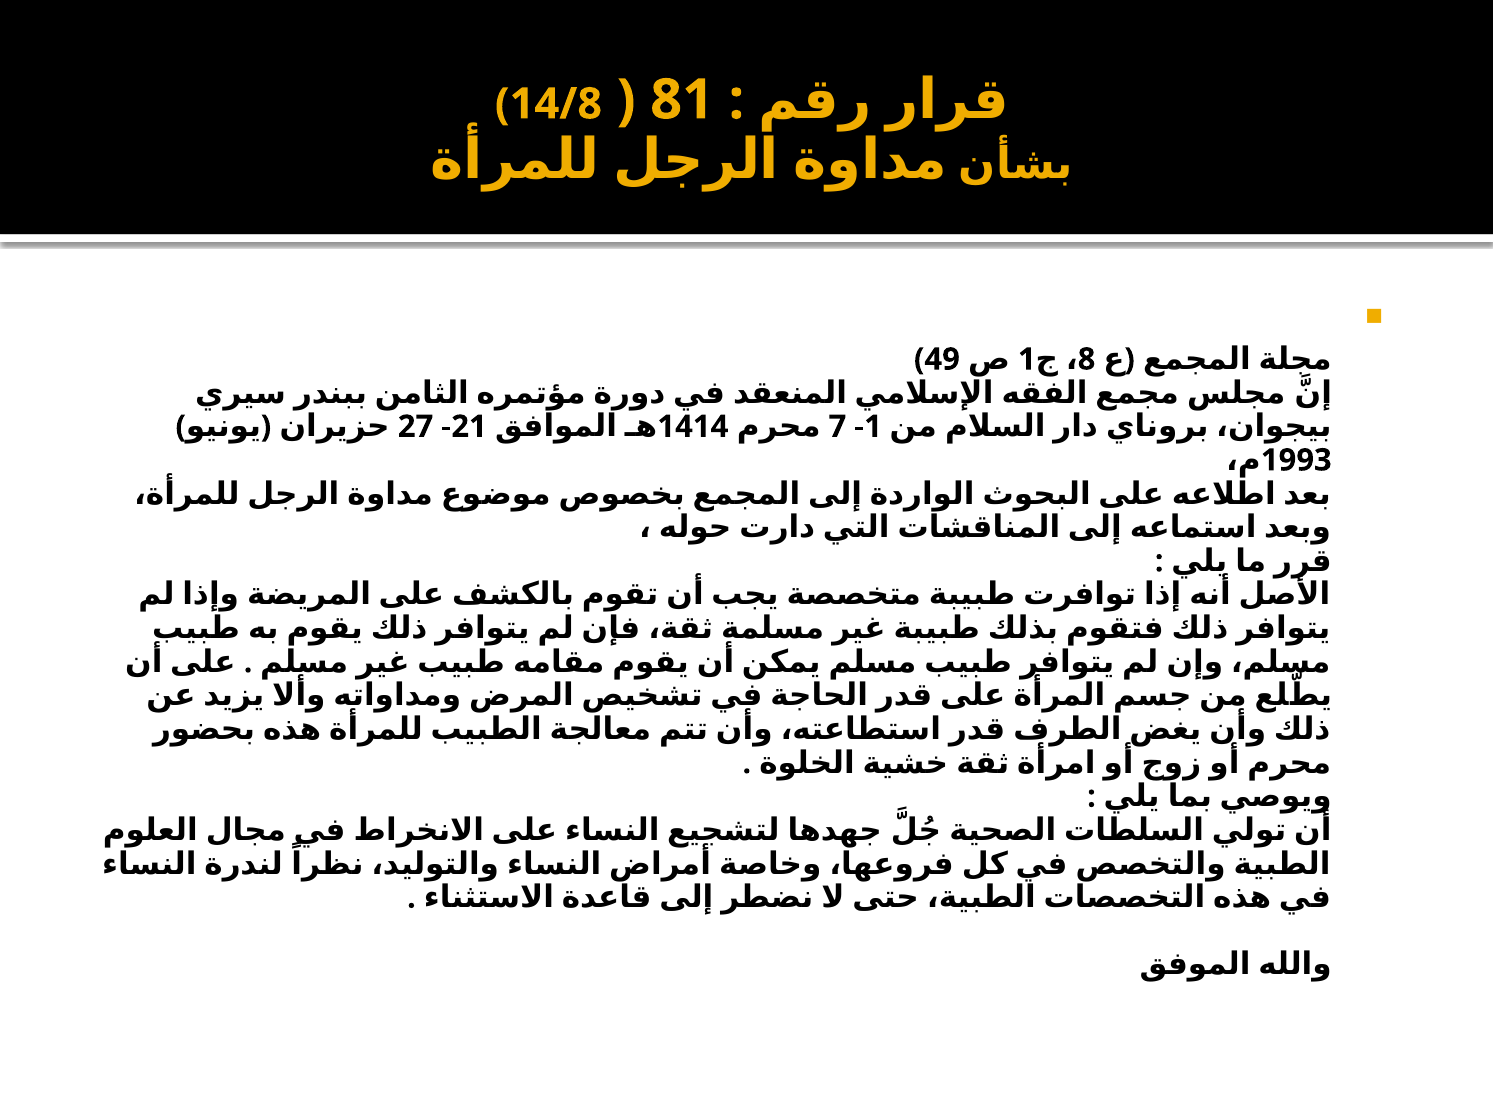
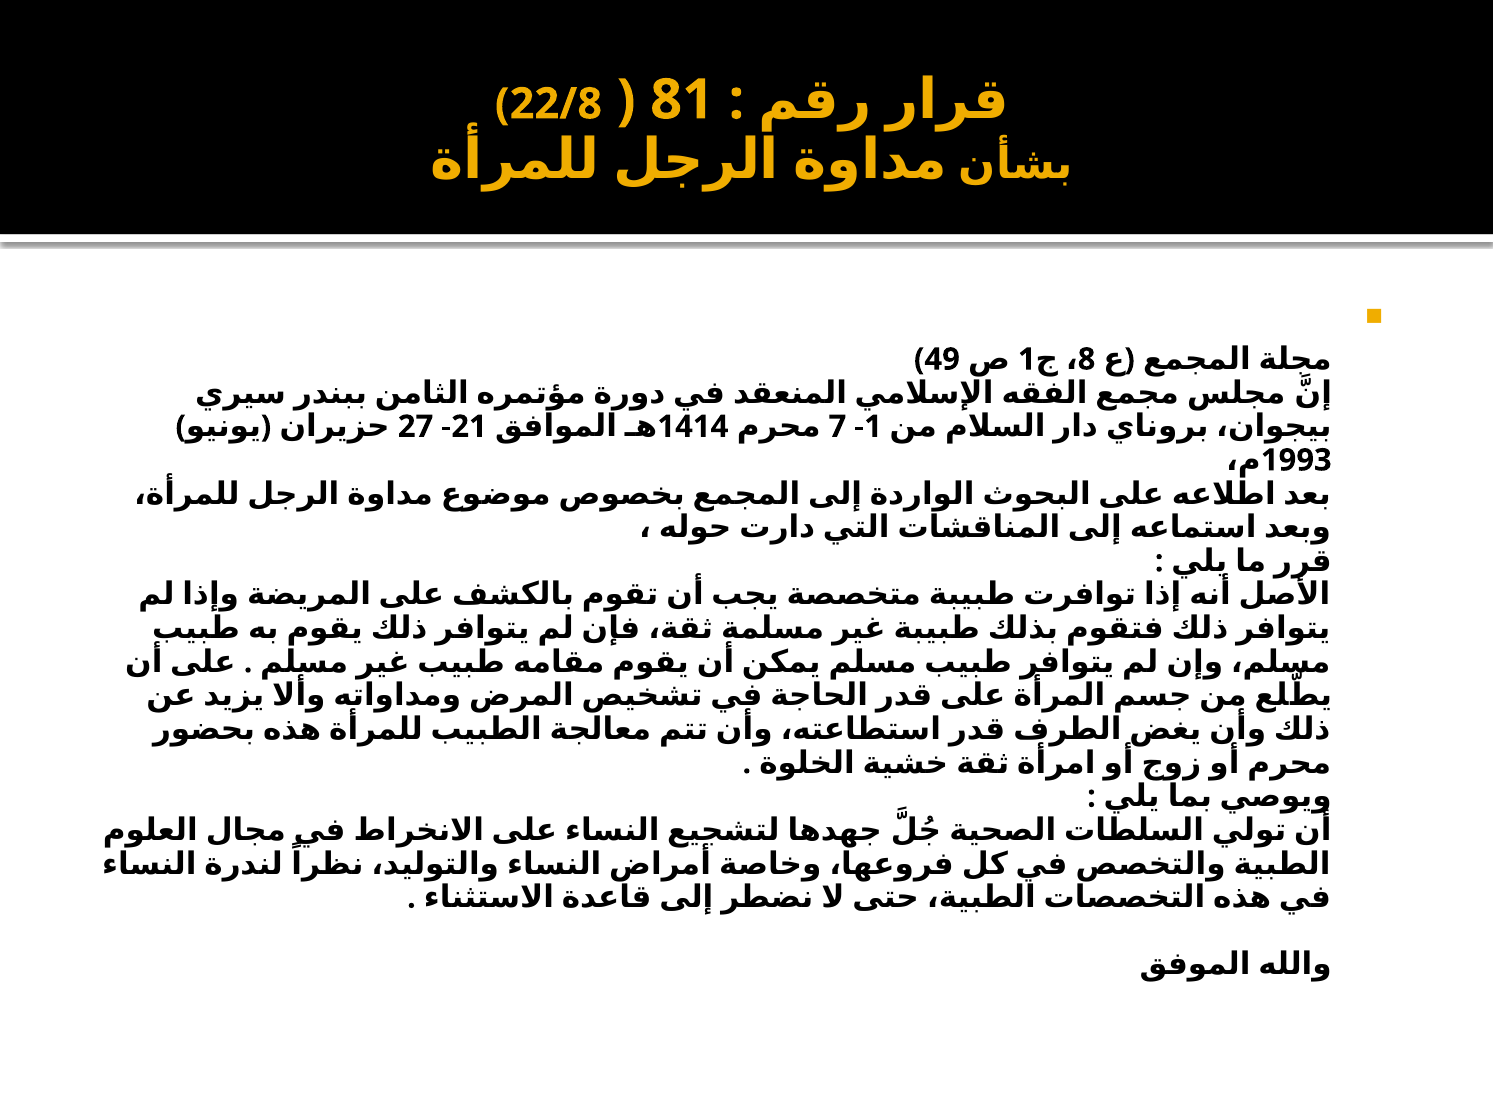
14/8: 14/8 -> 22/8 (556, 104)
